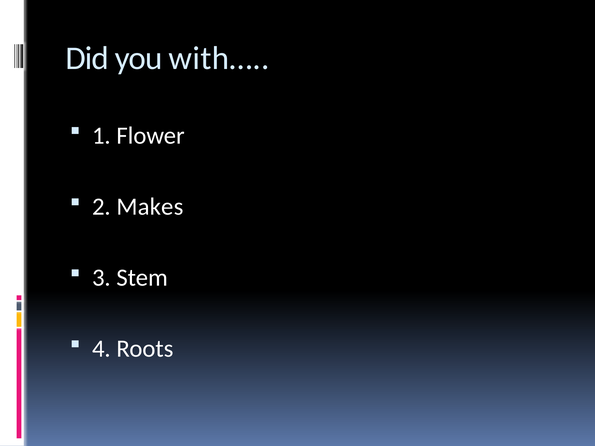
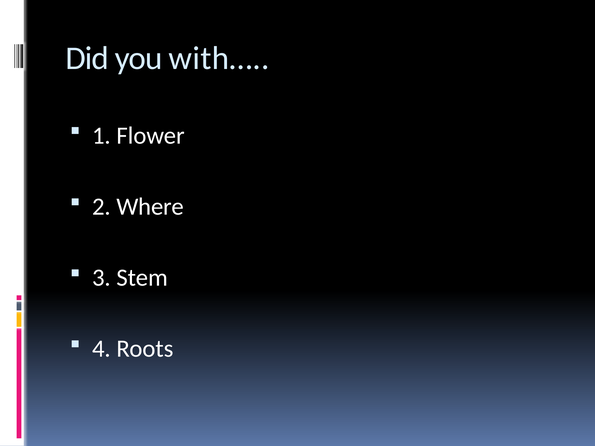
Makes: Makes -> Where (150, 207)
